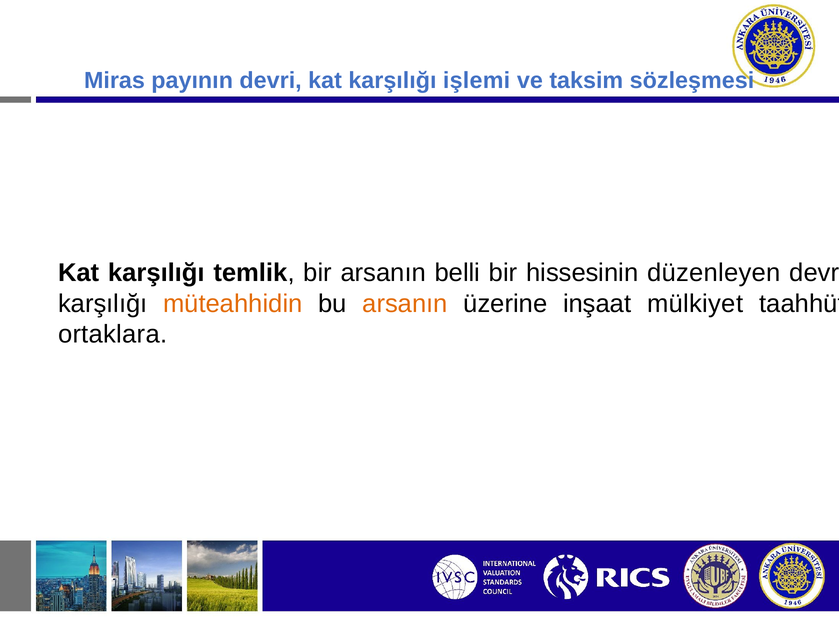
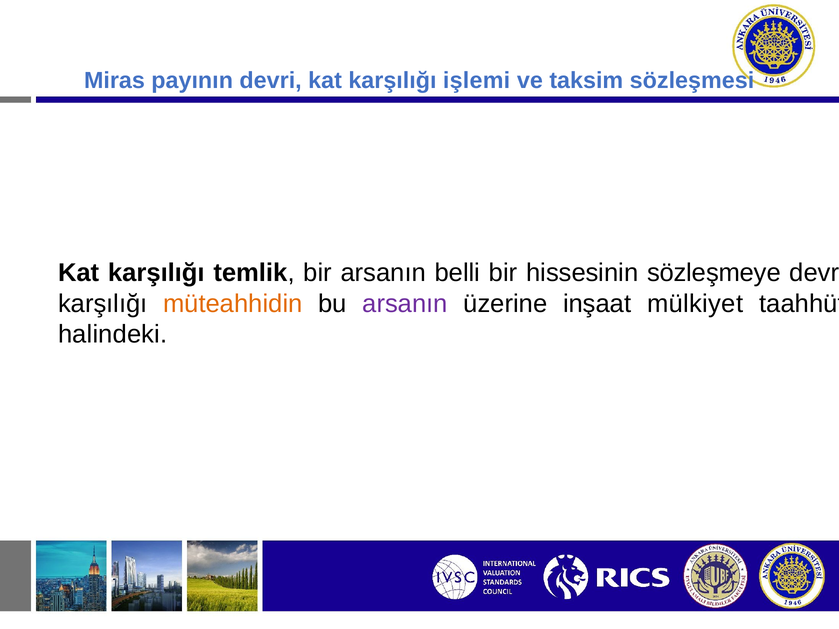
düzenleyen: düzenleyen -> sözleşmeye (714, 273)
arsanın colour: orange -> purple (405, 304)
ortaklara: ortaklara -> halindeki (113, 335)
